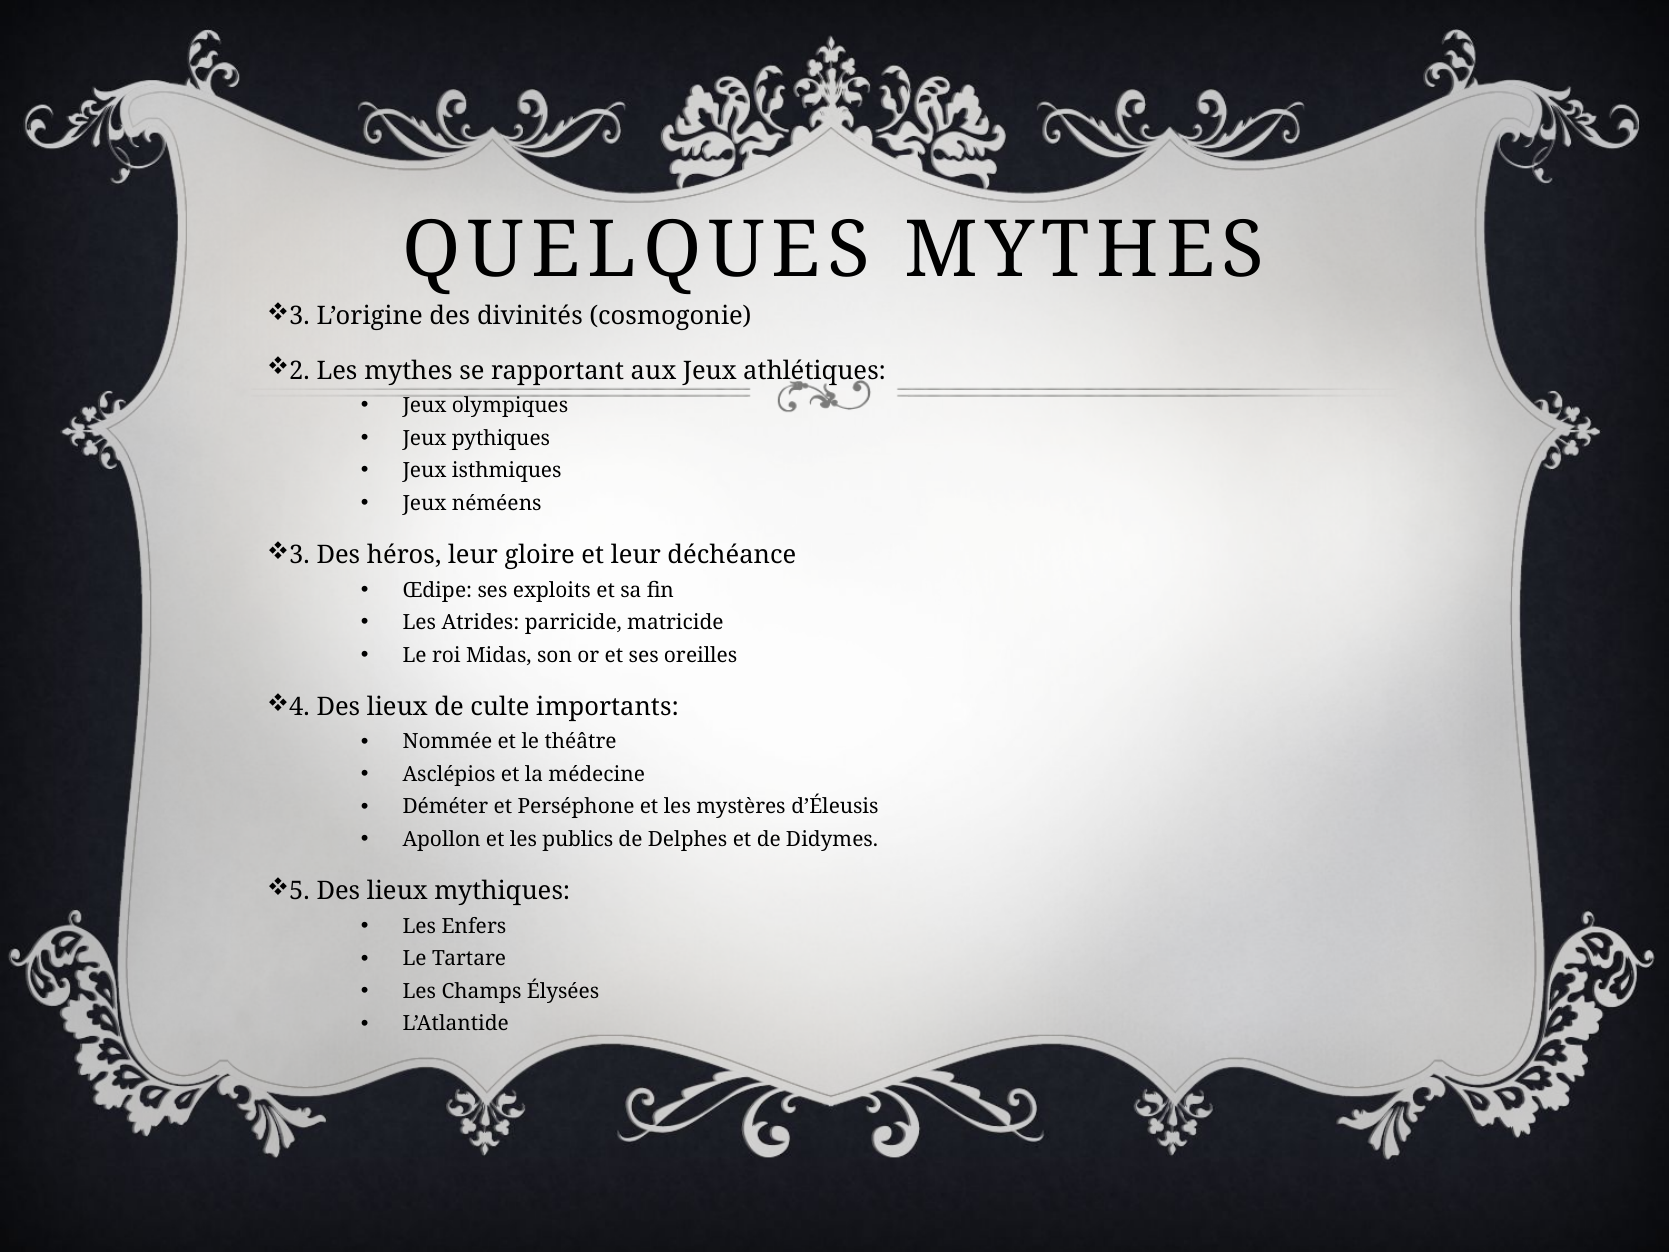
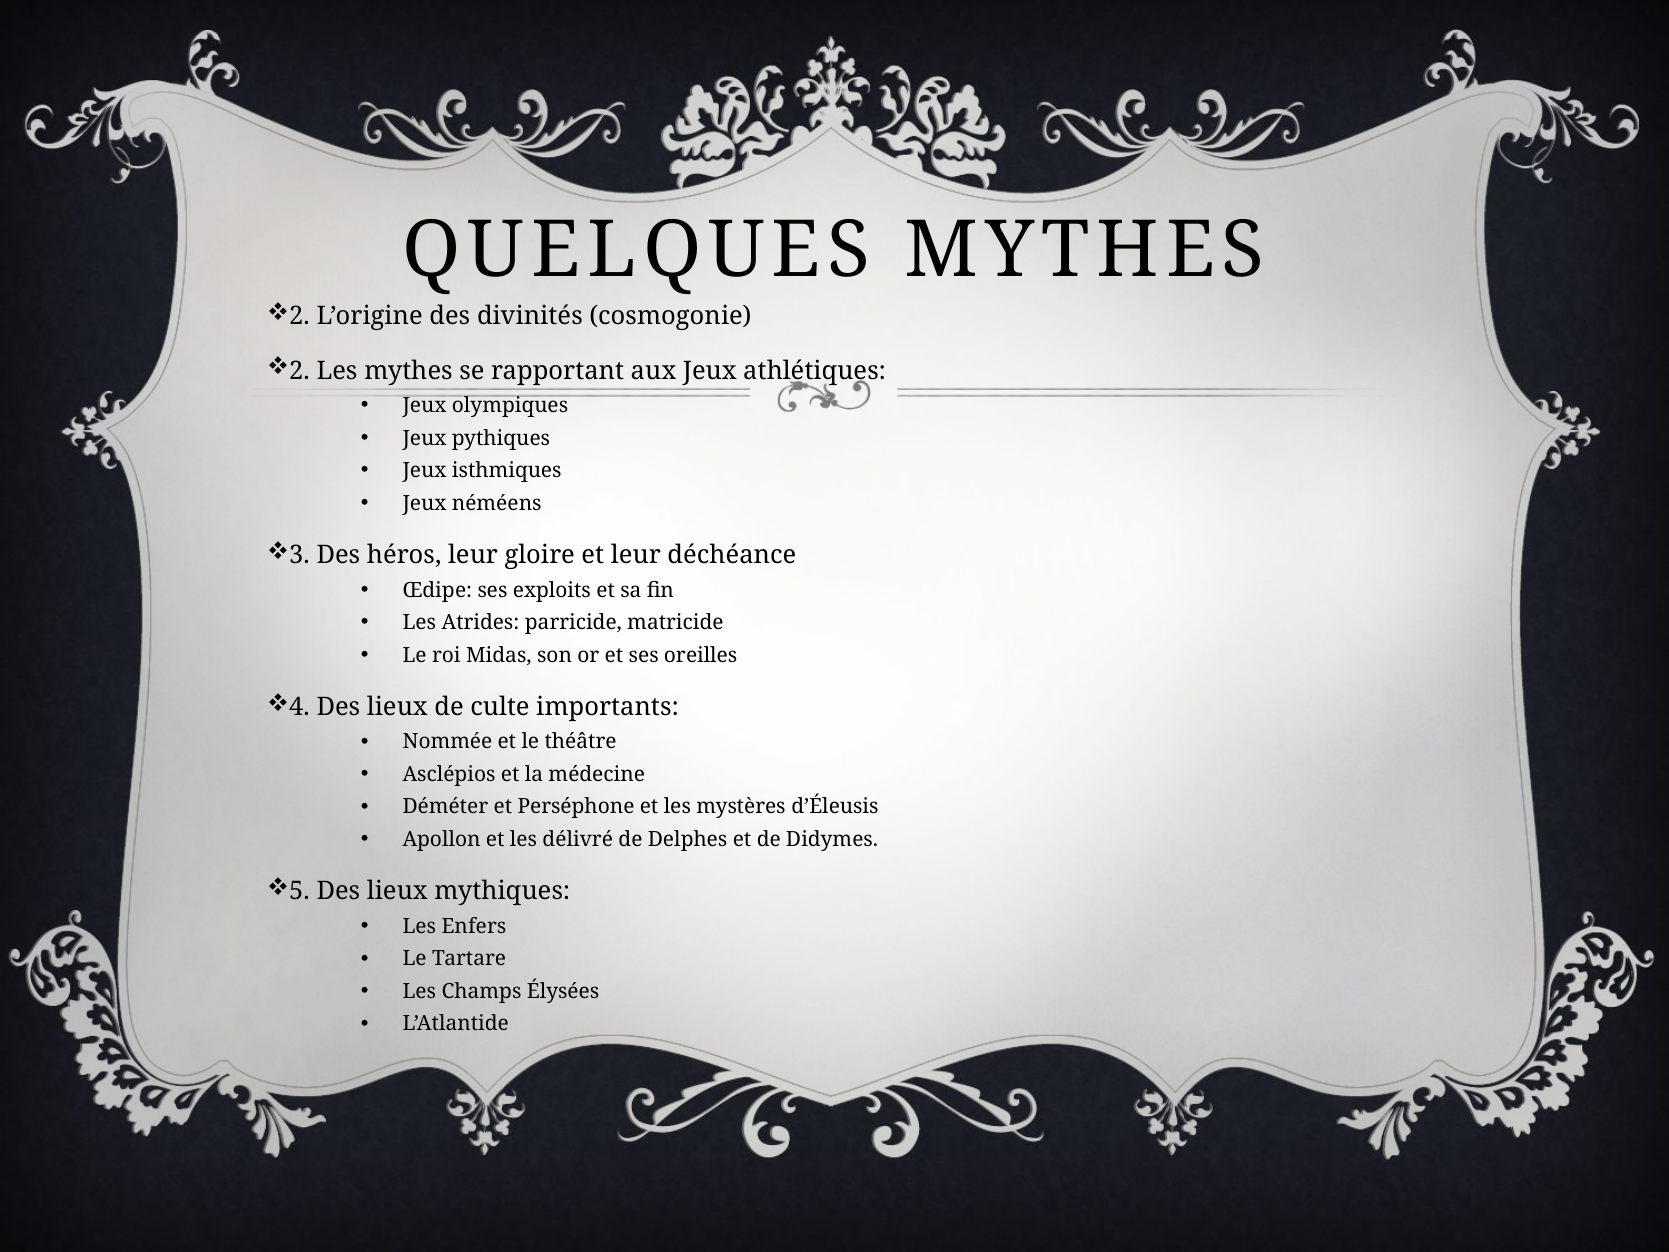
3: 3 -> 2 (300, 316)
publics: publics -> délivré (578, 839)
